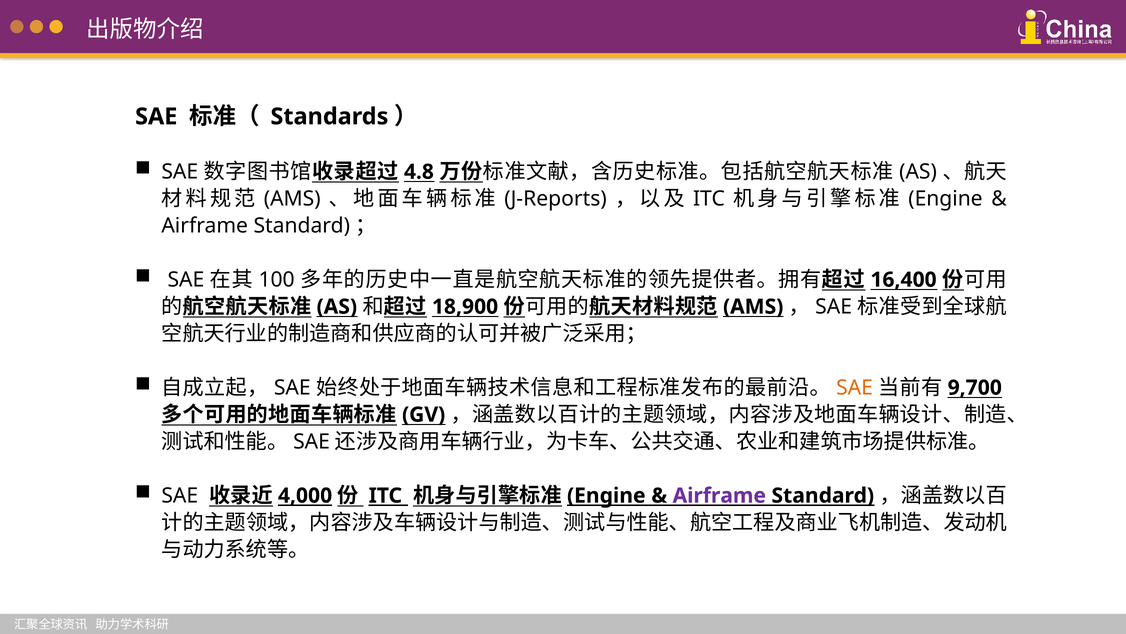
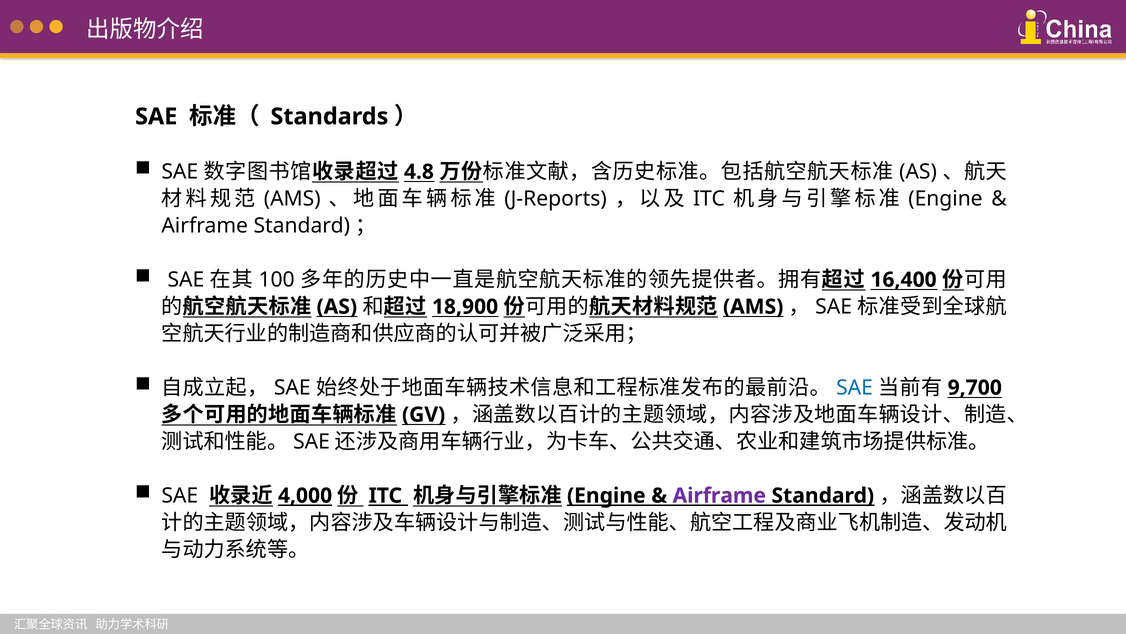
SAE colour: orange -> blue (855, 387)
